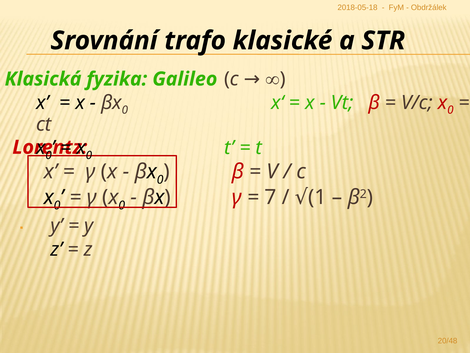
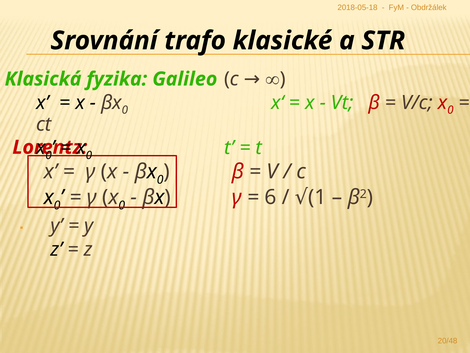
7: 7 -> 6 (270, 197)
